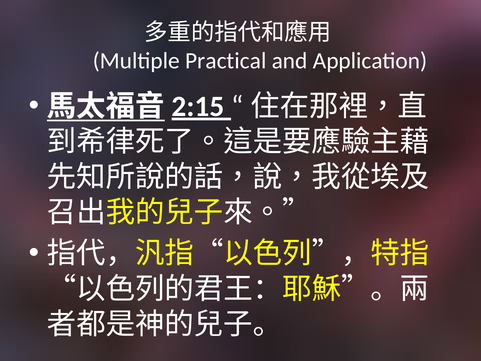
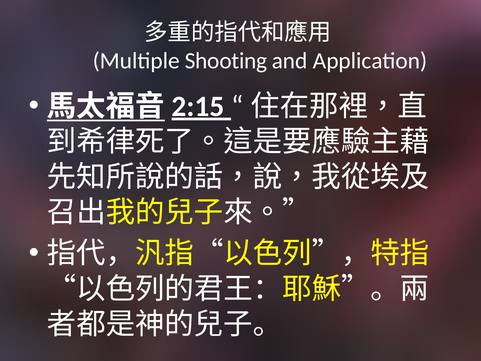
Practical: Practical -> Shooting (226, 61)
